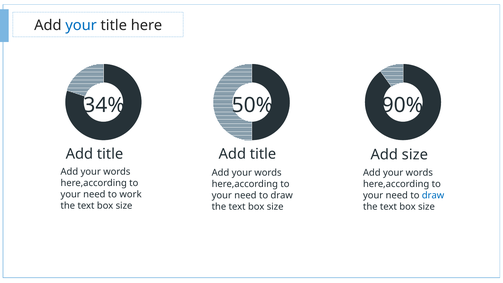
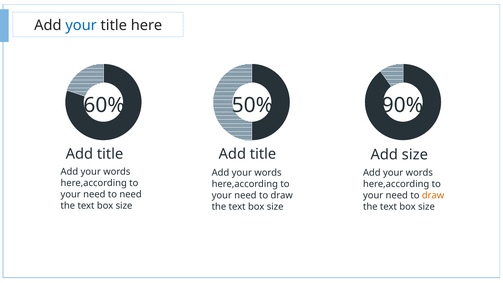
34%: 34% -> 60% (104, 105)
to work: work -> need (131, 194)
draw colour: blue -> orange (433, 195)
